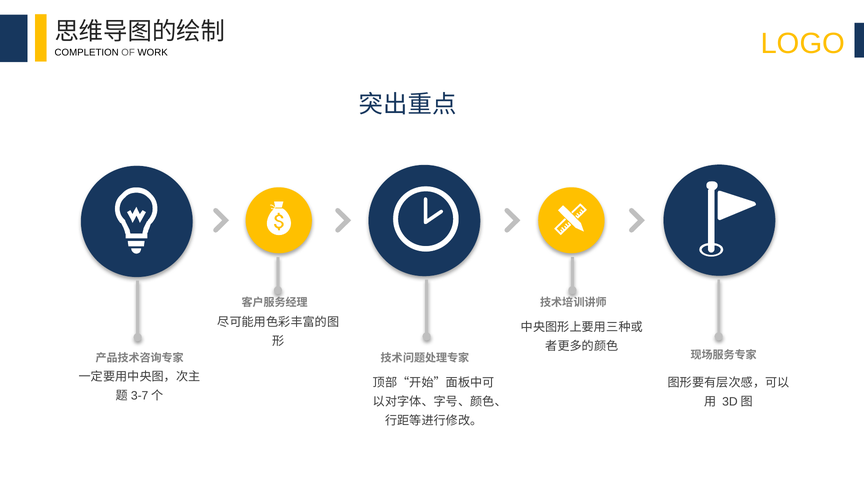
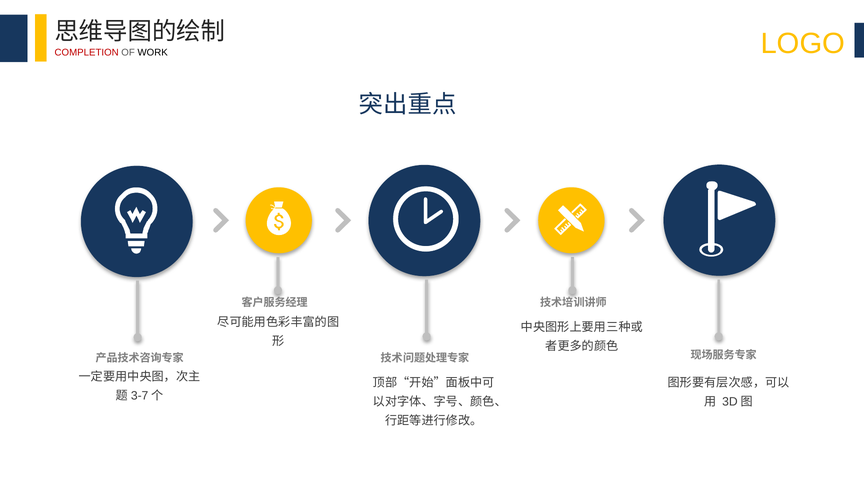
COMPLETION colour: black -> red (87, 52)
